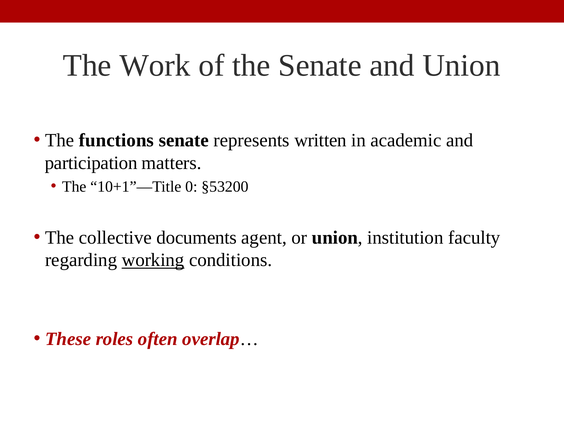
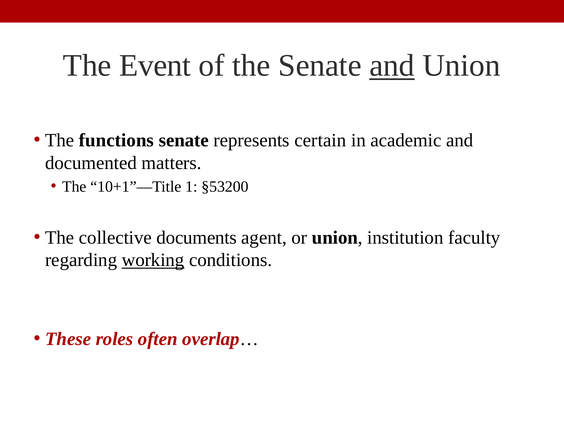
Work: Work -> Event (155, 66)
and underline: none -> present (392, 66)
written: written -> certain (320, 140)
participation: participation -> documented (91, 163)
0: 0 -> 1 (191, 187)
